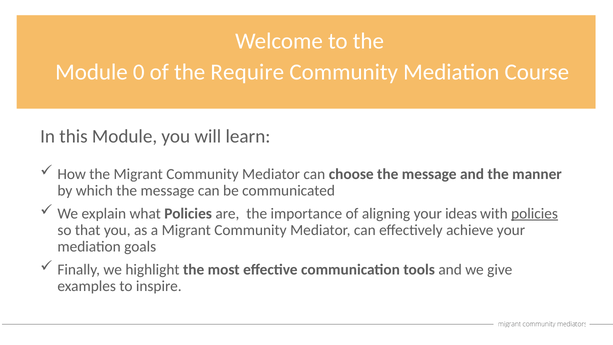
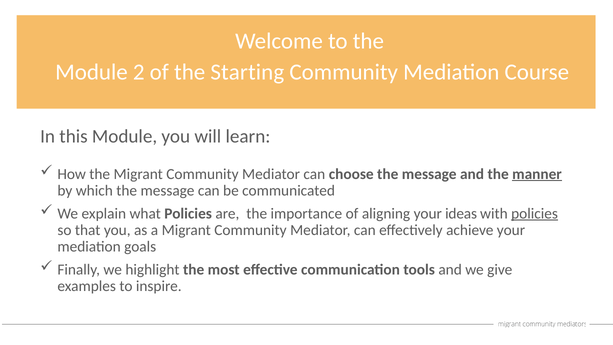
0: 0 -> 2 (139, 72)
Require: Require -> Starting (247, 72)
manner underline: none -> present (537, 174)
